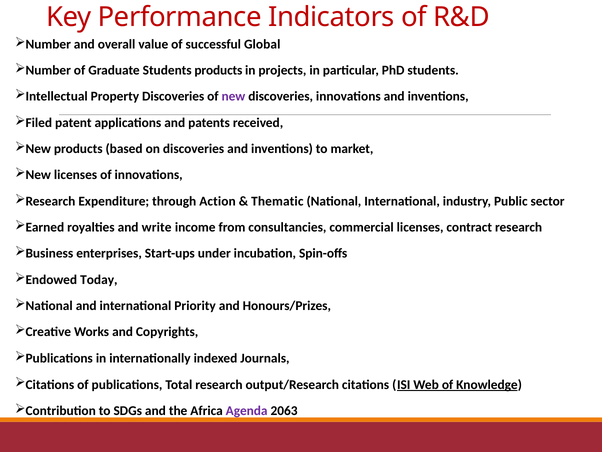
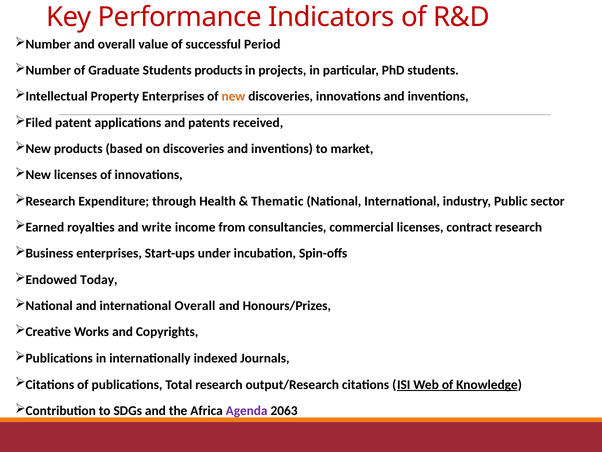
Global: Global -> Period (262, 44)
Property Discoveries: Discoveries -> Enterprises (173, 96)
new colour: purple -> orange (233, 96)
Action: Action -> Health (218, 201)
international Priority: Priority -> Overall (195, 306)
